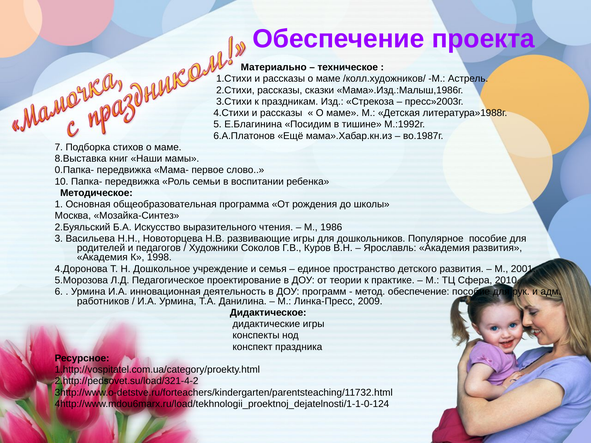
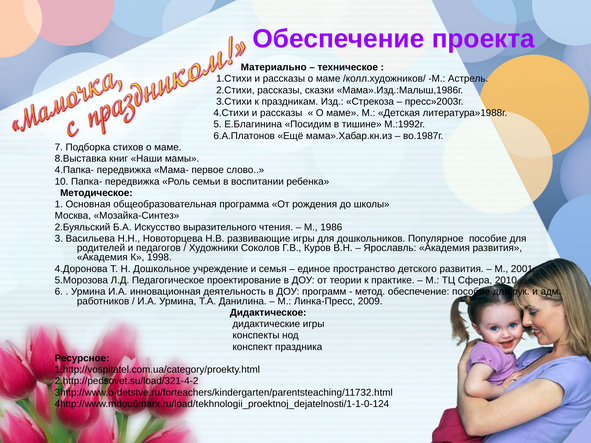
0.Папка-: 0.Папка- -> 4.Папка- (74, 170)
